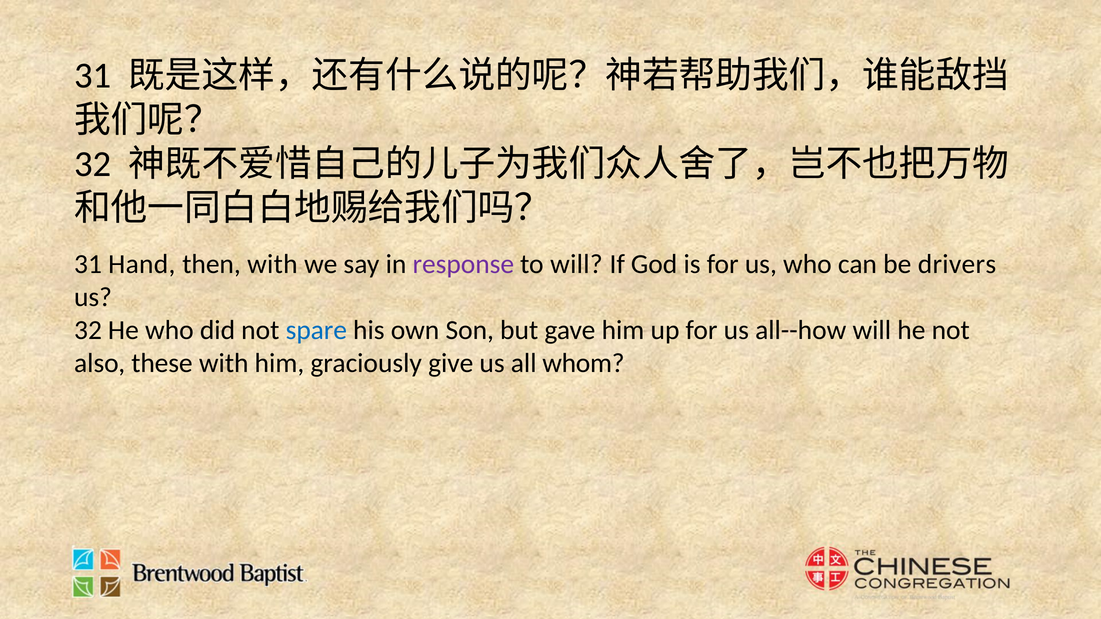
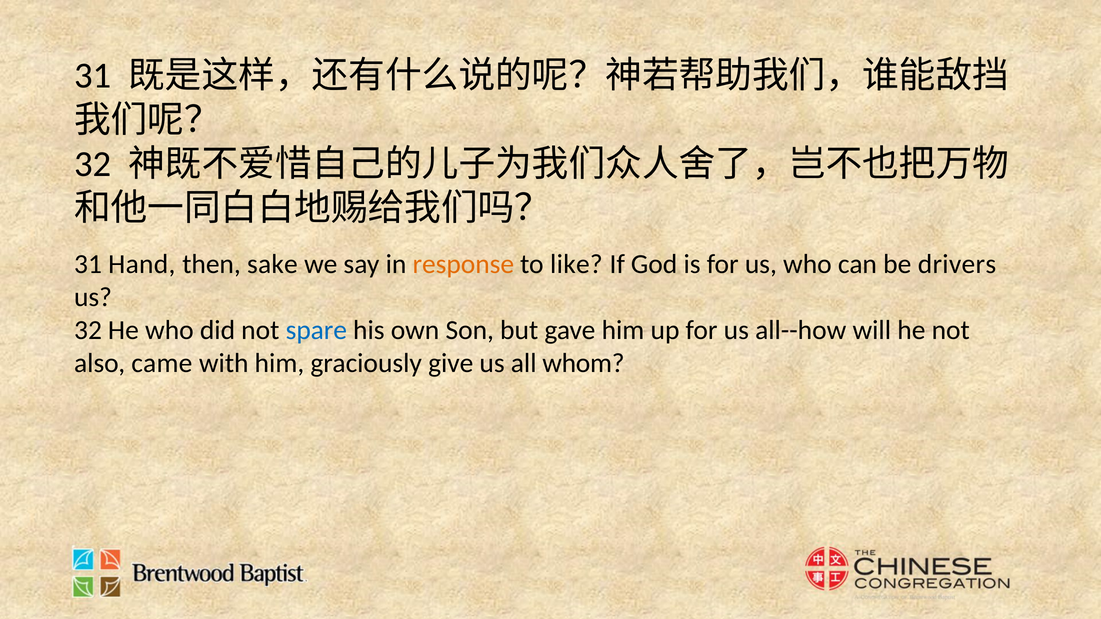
then with: with -> sake (272, 264)
response colour: purple -> orange (463, 264)
to will: will -> like (576, 264)
these: these -> came (162, 363)
